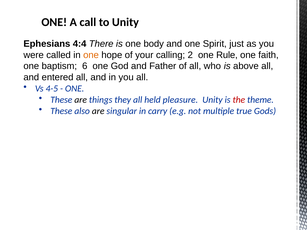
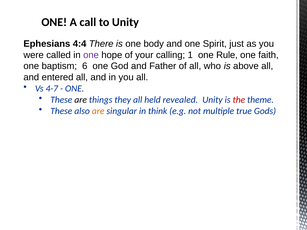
one colour: orange -> purple (91, 55)
2: 2 -> 1 (190, 55)
4-5: 4-5 -> 4-7 (52, 89)
pleasure: pleasure -> revealed (180, 100)
are colour: black -> orange (98, 111)
carry: carry -> think (158, 111)
